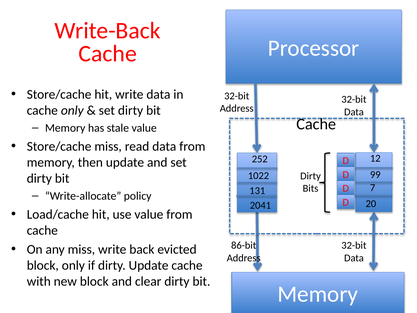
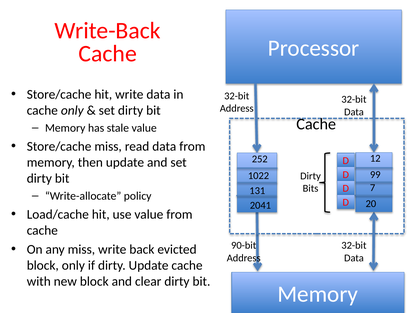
86-bit: 86-bit -> 90-bit (244, 245)
